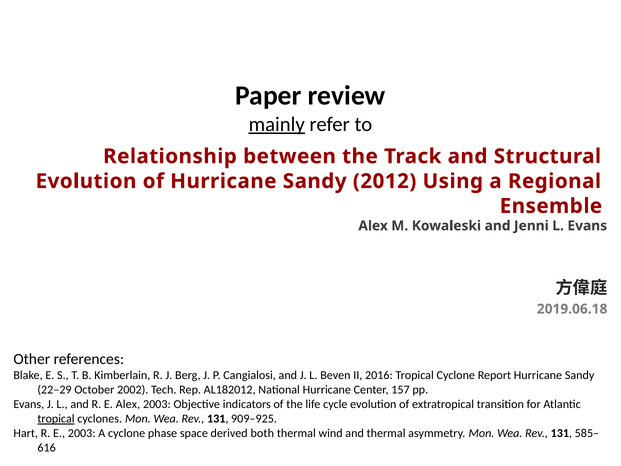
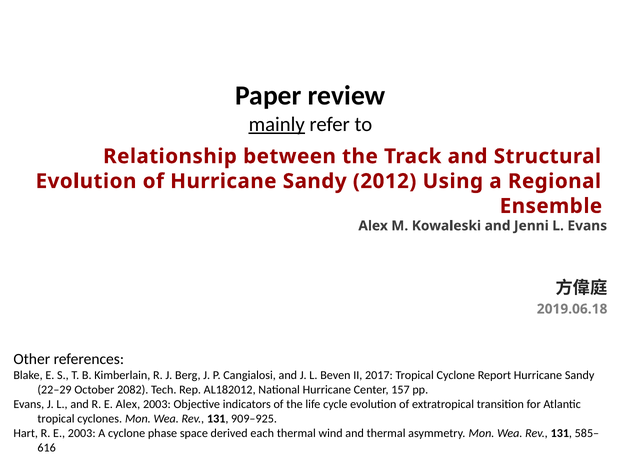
2016: 2016 -> 2017 (379, 375)
2002: 2002 -> 2082 (133, 390)
tropical underline: present -> none (56, 419)
both: both -> each (262, 433)
